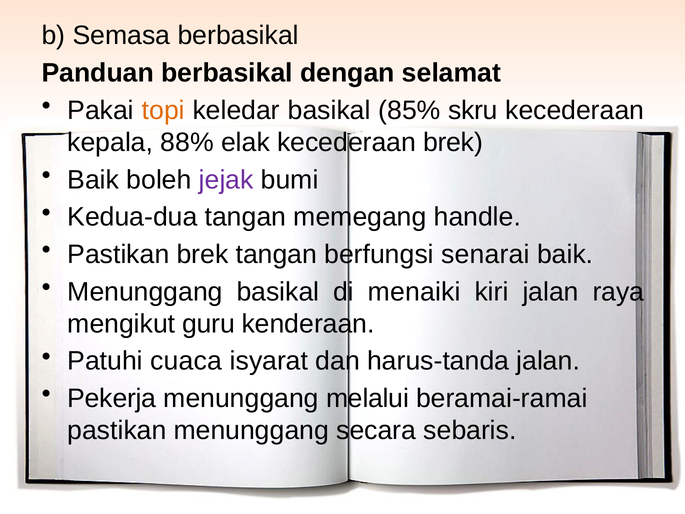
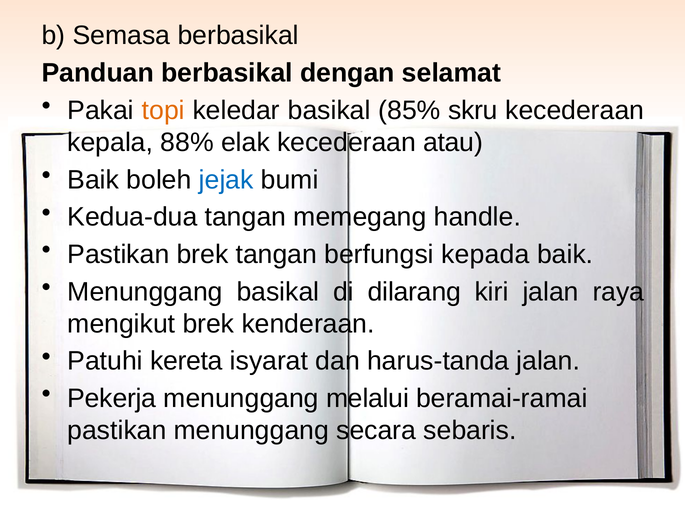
kecederaan brek: brek -> atau (453, 142)
jejak colour: purple -> blue (226, 180)
senarai: senarai -> kepada (485, 254)
menaiki: menaiki -> dilarang (414, 292)
mengikut guru: guru -> brek (208, 324)
cuaca: cuaca -> kereta (186, 361)
